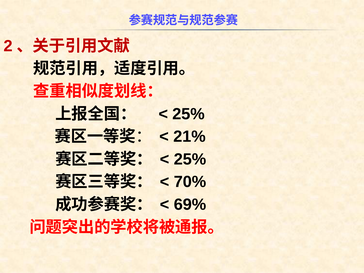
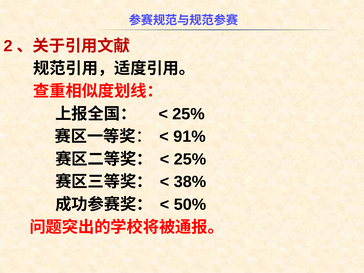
21%: 21% -> 91% (189, 137)
70%: 70% -> 38% (190, 182)
69%: 69% -> 50% (190, 205)
